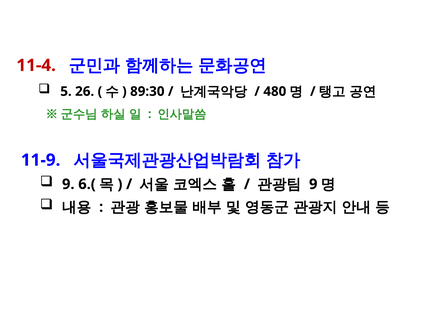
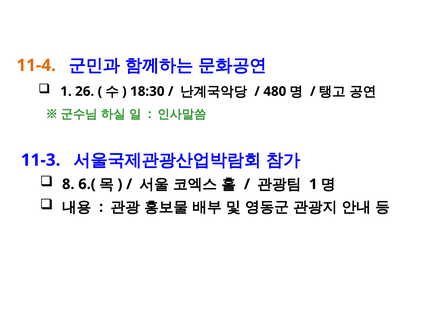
11-4 colour: red -> orange (36, 65)
5: 5 -> 1 (66, 91)
89:30: 89:30 -> 18:30 (147, 91)
11-9: 11-9 -> 11-3 (41, 160)
9: 9 -> 8 (68, 184)
9: 9 -> 1 (313, 184)
